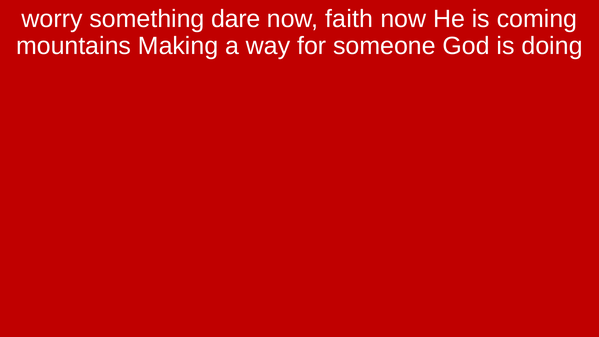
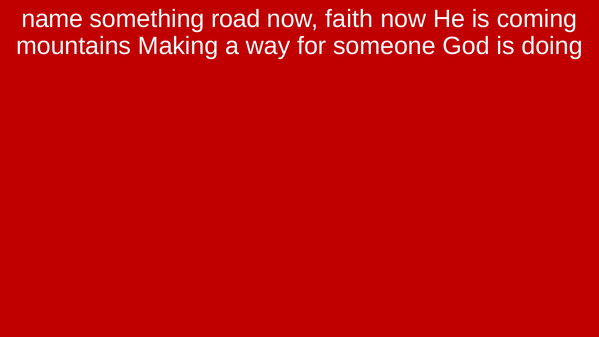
worry: worry -> name (52, 19)
dare: dare -> road (236, 19)
